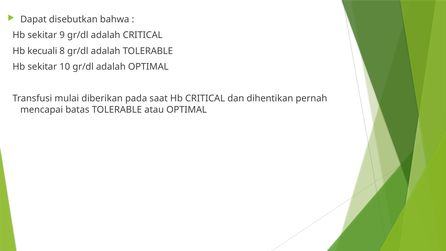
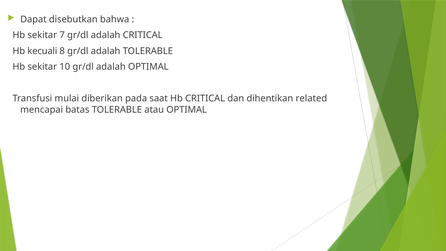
9: 9 -> 7 (62, 35)
pernah: pernah -> related (311, 99)
